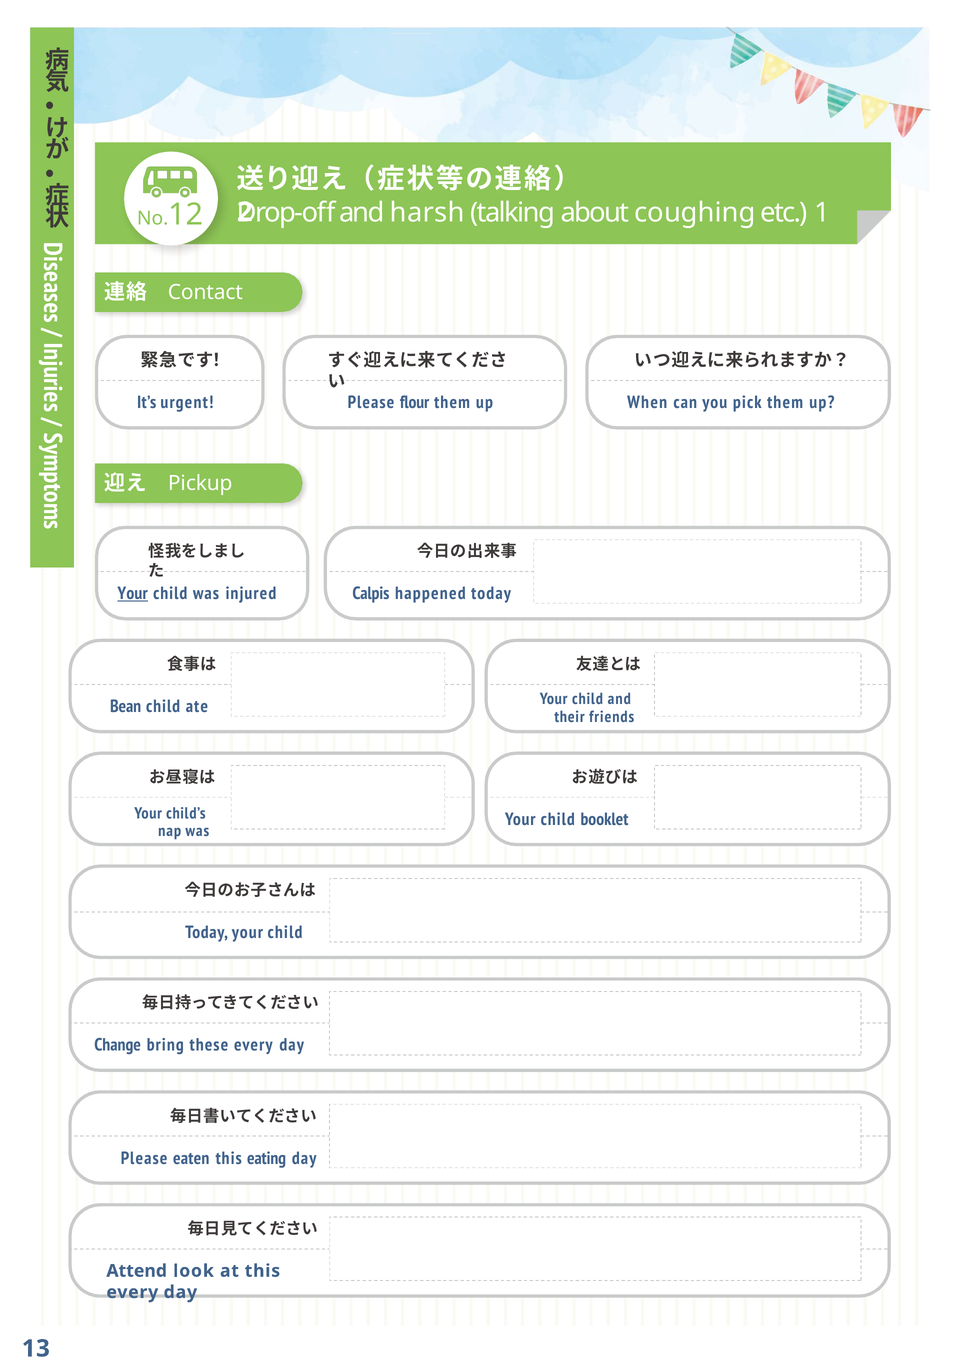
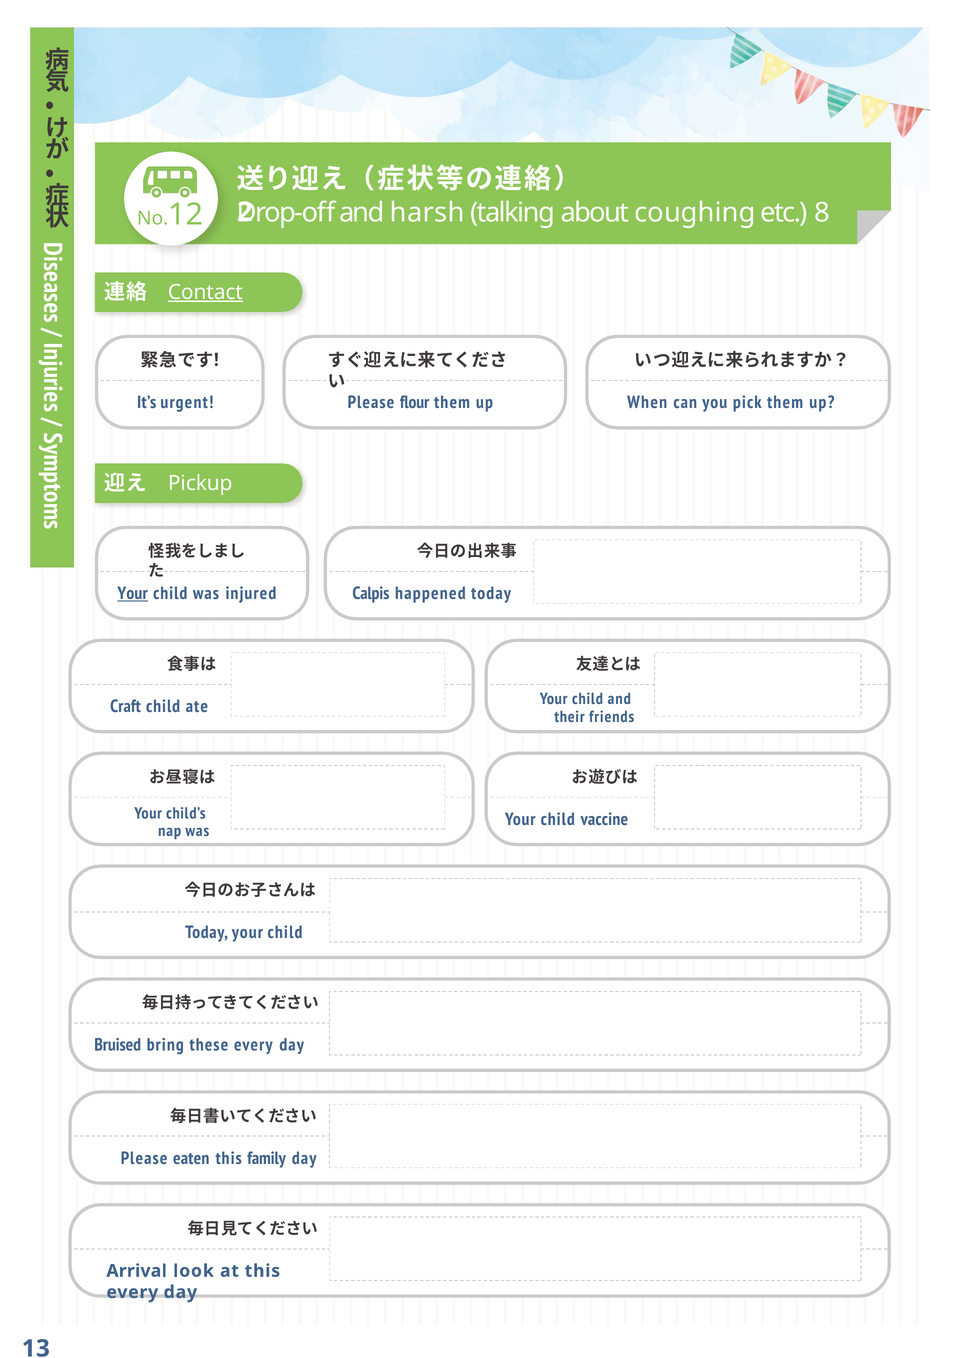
1: 1 -> 8 (822, 212)
Contact underline: none -> present (205, 292)
Bean: Bean -> Craft (126, 706)
booklet: booklet -> vaccine (604, 819)
Change: Change -> Bruised (118, 1044)
eating: eating -> family (267, 1158)
Attend: Attend -> Arrival (137, 1270)
